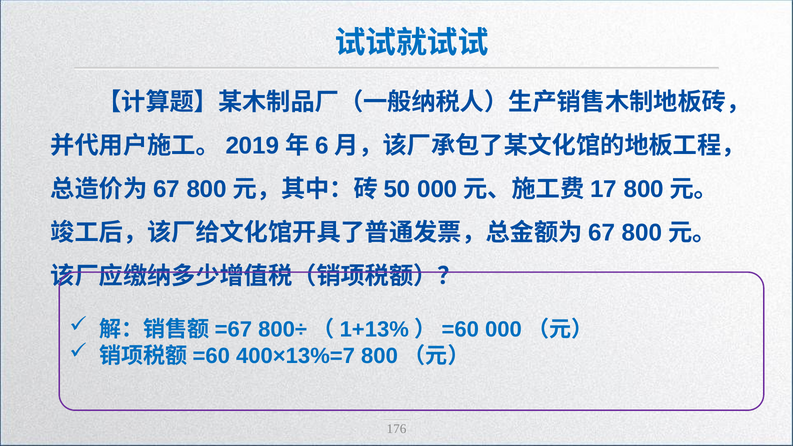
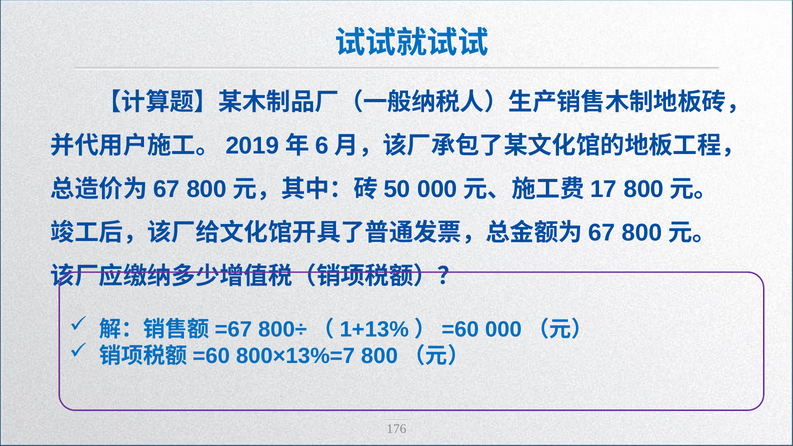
400×13%=7: 400×13%=7 -> 800×13%=7 (296, 356)
